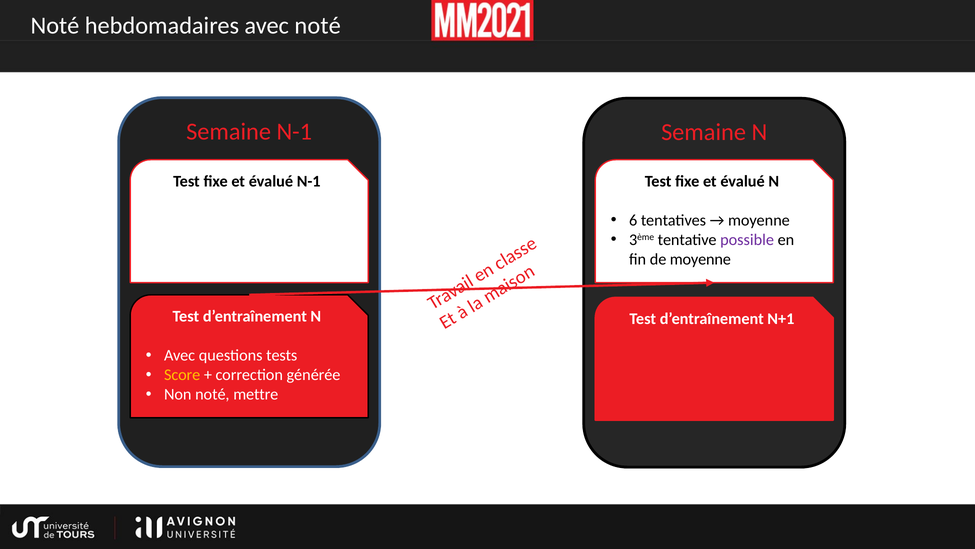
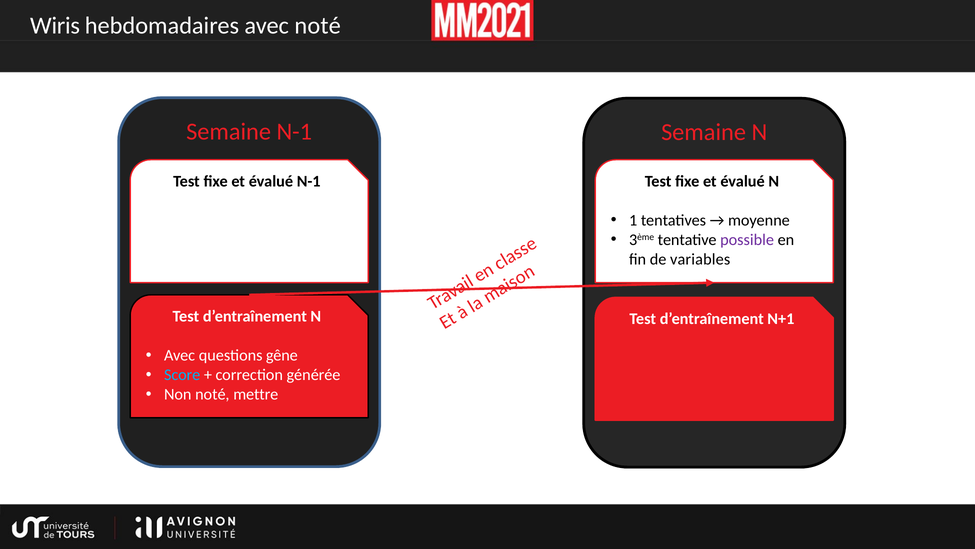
Noté: Noté -> Wiris (55, 26)
6: 6 -> 1 (633, 220)
de moyenne: moyenne -> variables (700, 259)
tests: tests -> gêne (282, 355)
Score colour: yellow -> light blue (182, 375)
